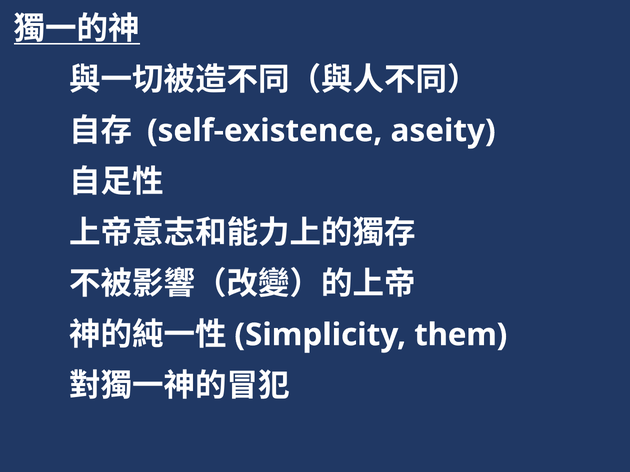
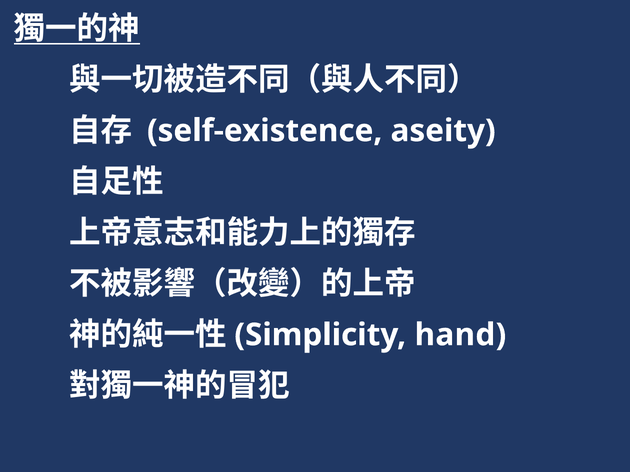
them: them -> hand (460, 335)
